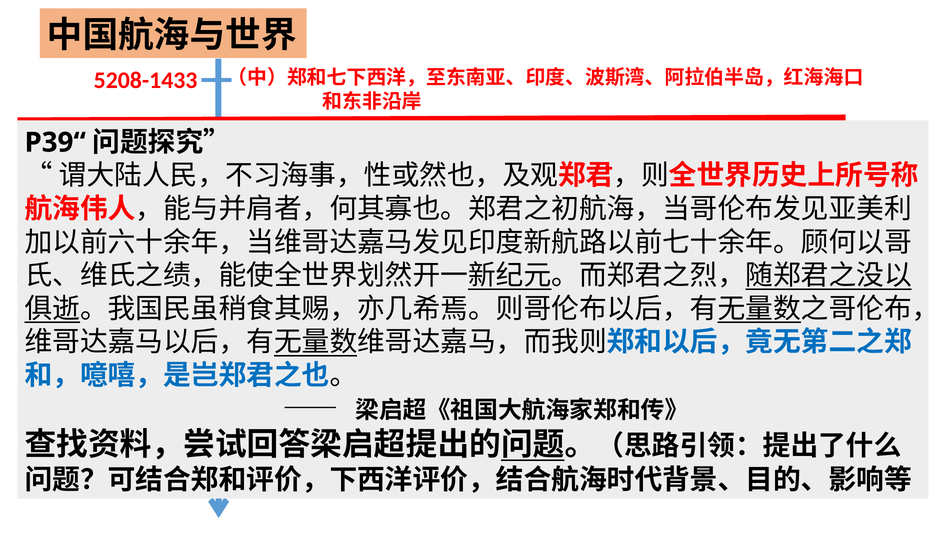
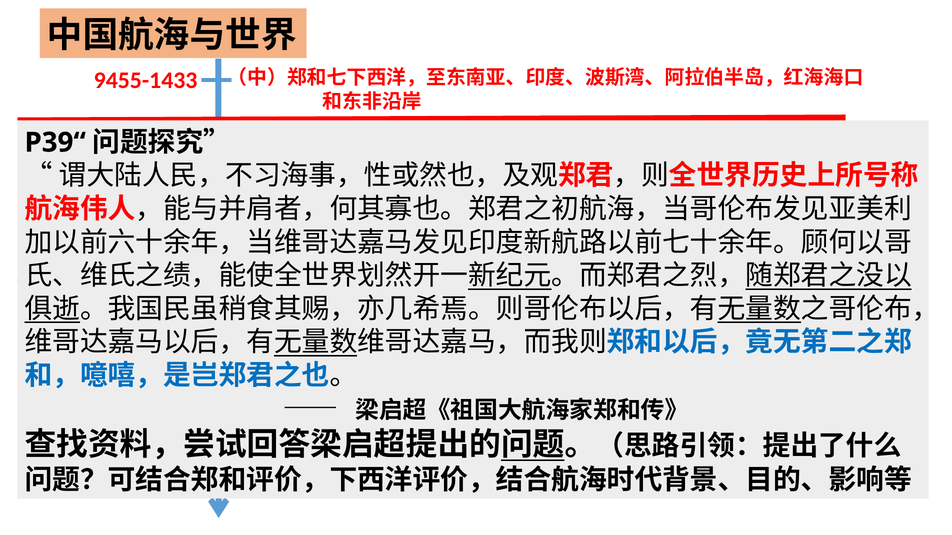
5208-1433: 5208-1433 -> 9455-1433 (146, 81)
